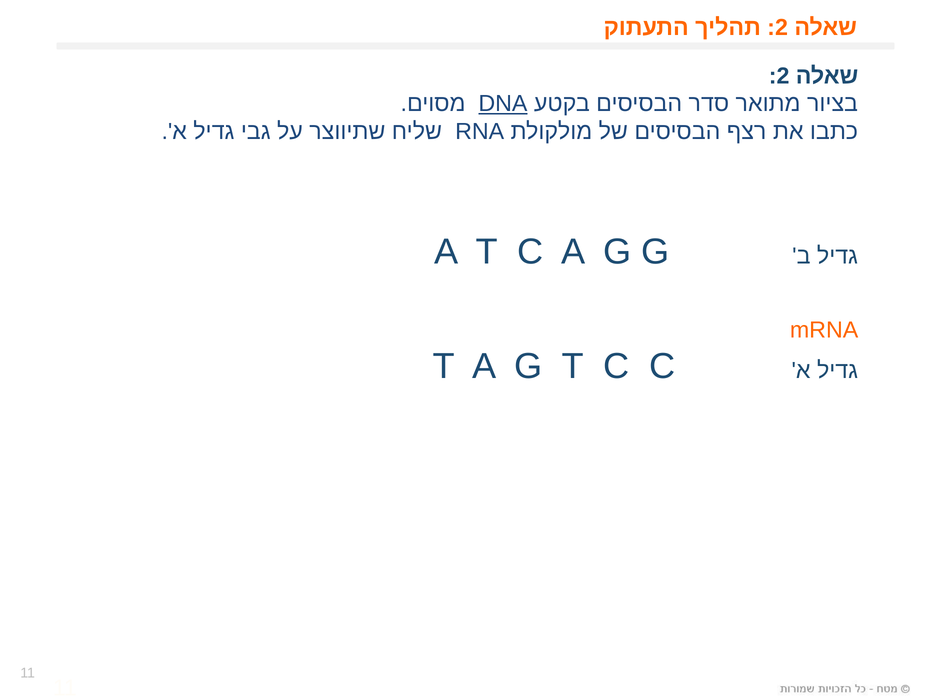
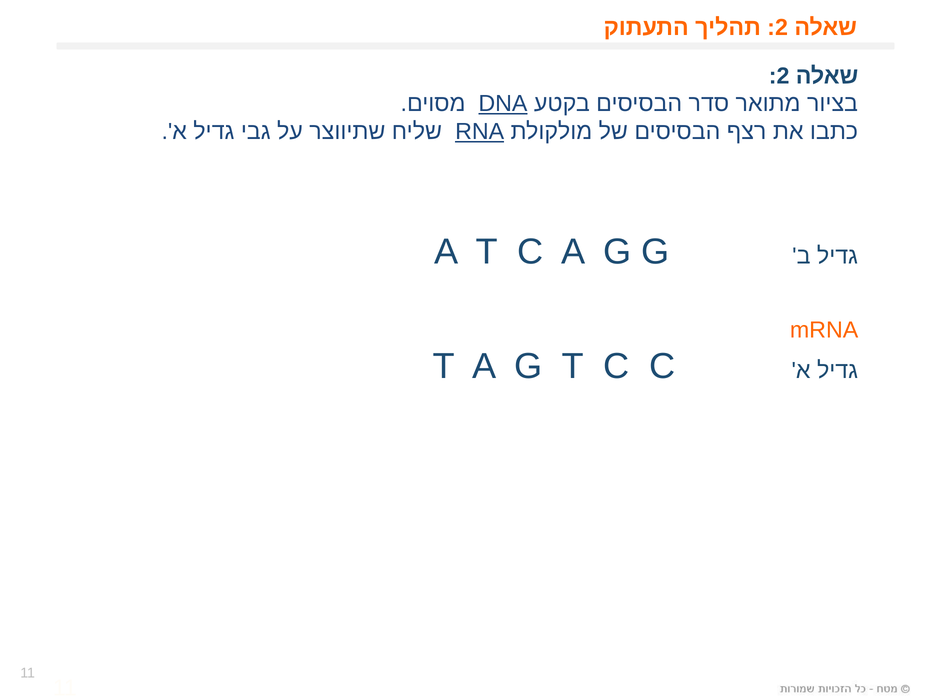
RNA underline: none -> present (480, 132)
